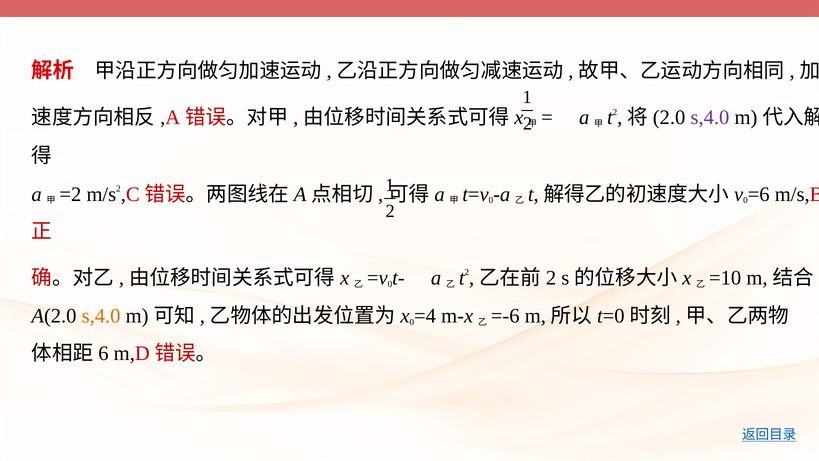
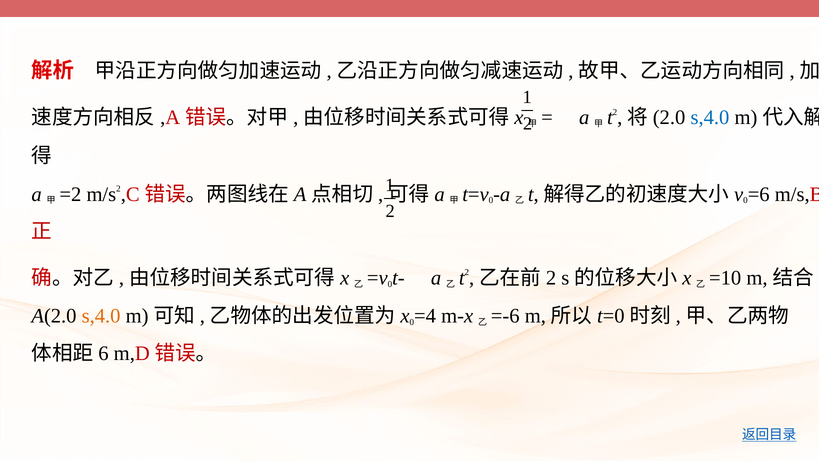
s,4.0 colour: purple -> blue (710, 118)
